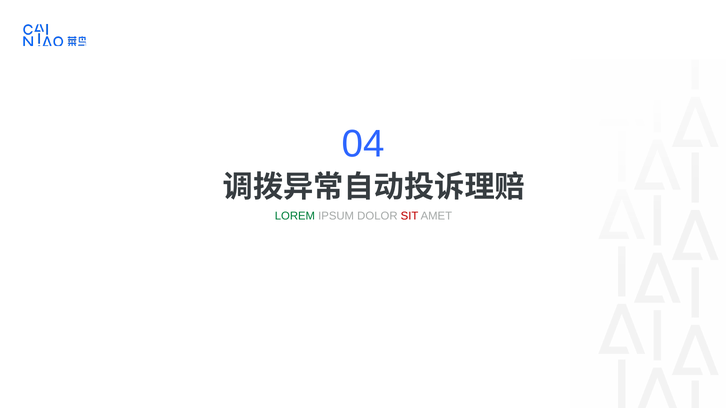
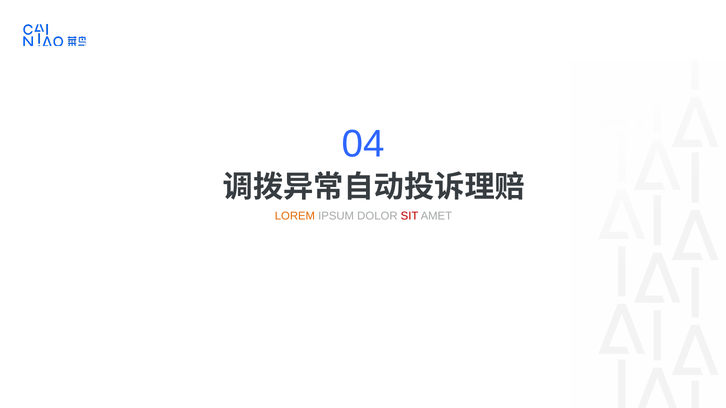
LOREM colour: green -> orange (295, 216)
